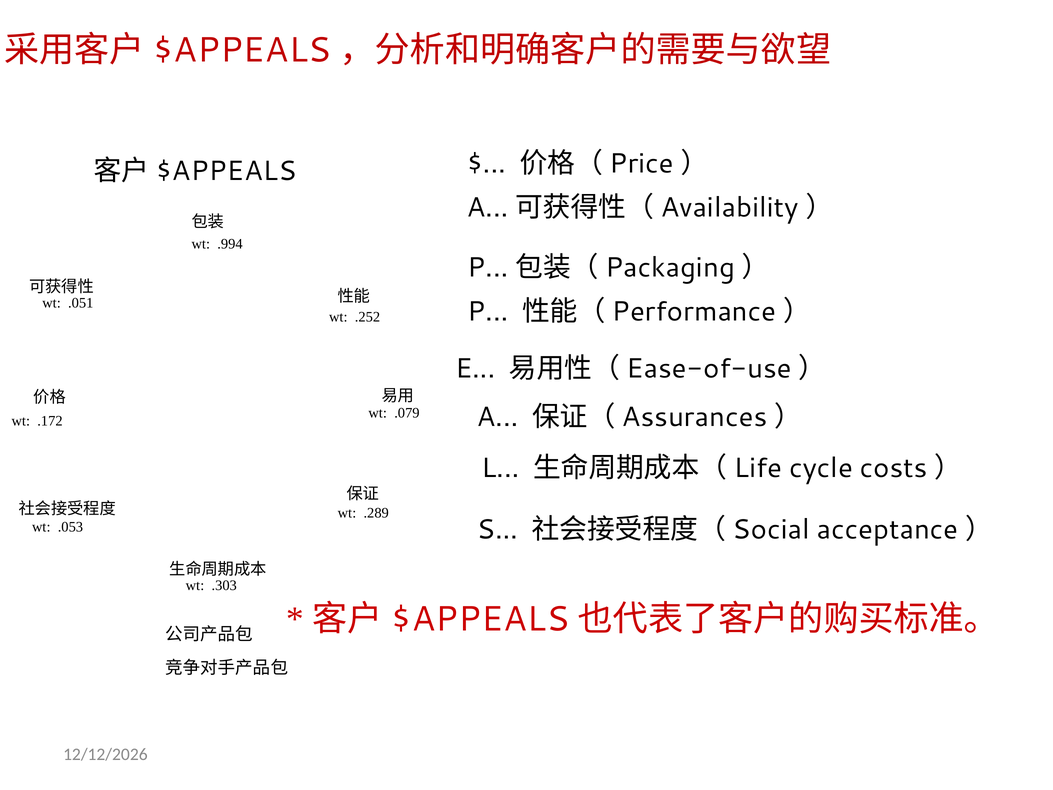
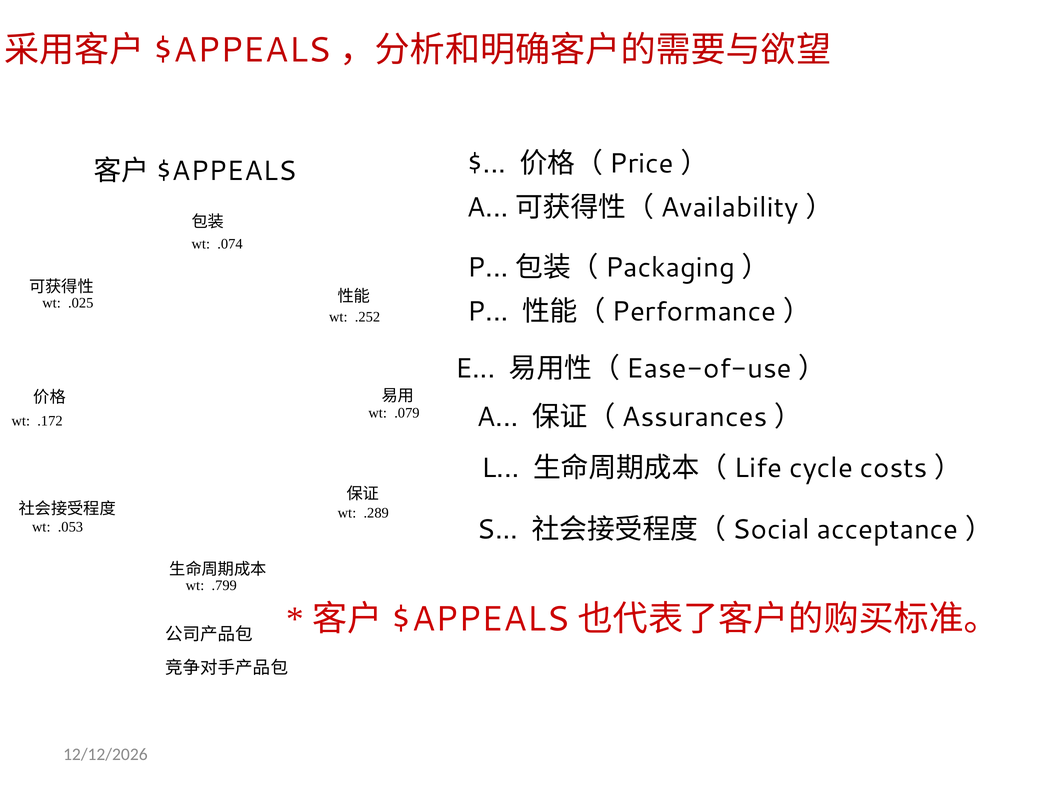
.994: .994 -> .074 (230, 244)
.051: .051 -> .025 (81, 303)
.303: .303 -> .799 (224, 585)
